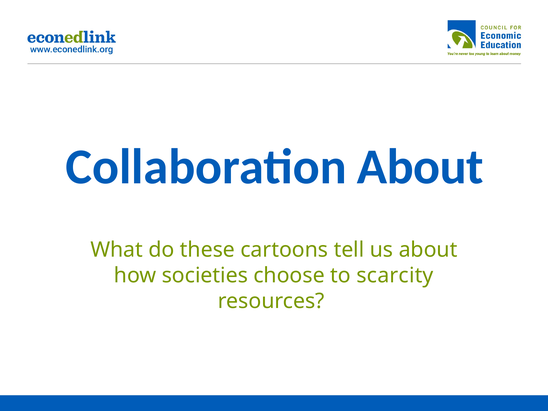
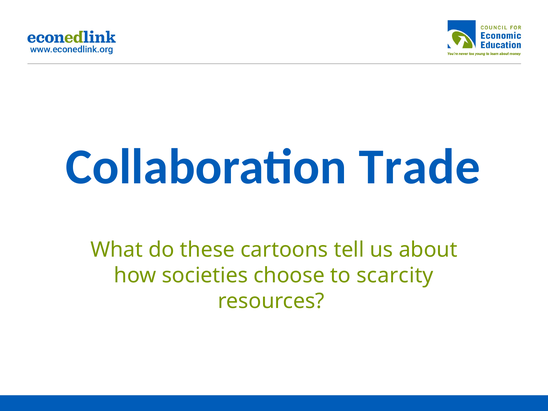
Collaboration About: About -> Trade (420, 167)
